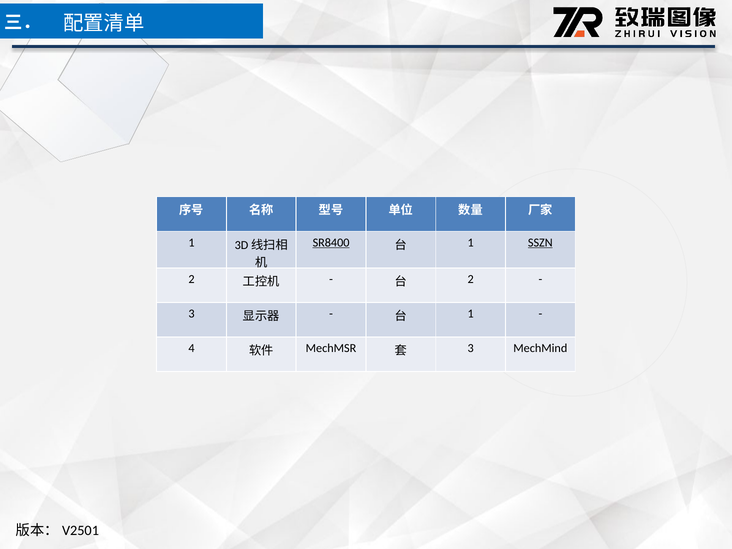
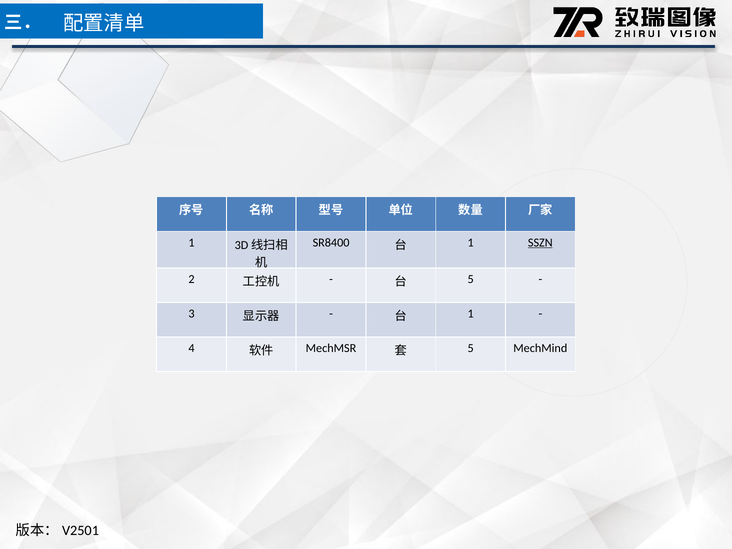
SR8400 underline: present -> none (331, 242)
2: 2 -> 5 (471, 279)
3: 3 -> 5 (471, 348)
